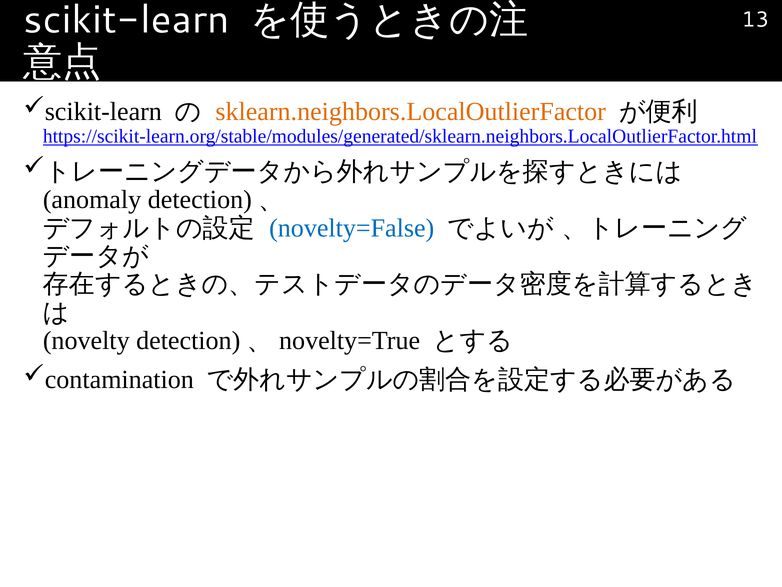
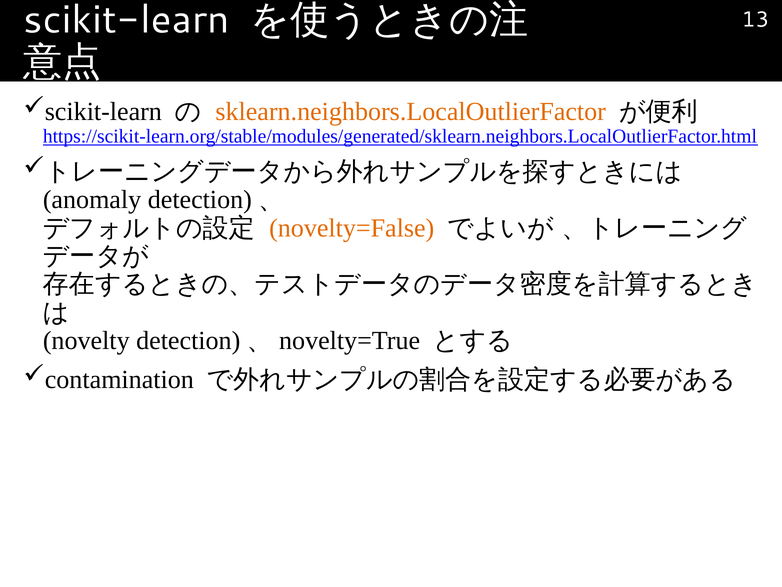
novelty=False colour: blue -> orange (352, 228)
